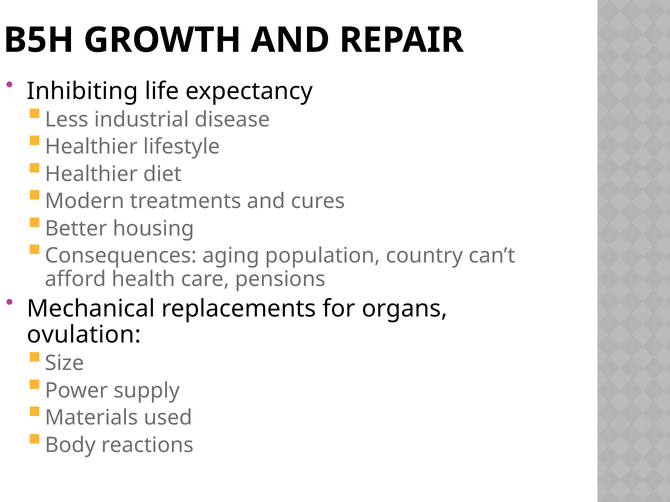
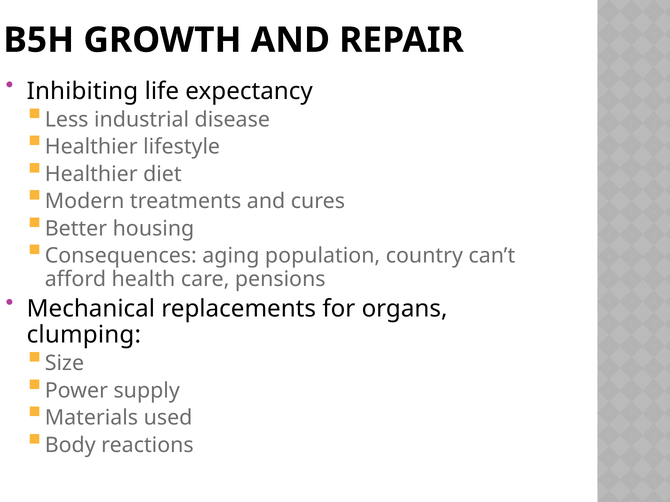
ovulation: ovulation -> clumping (84, 335)
